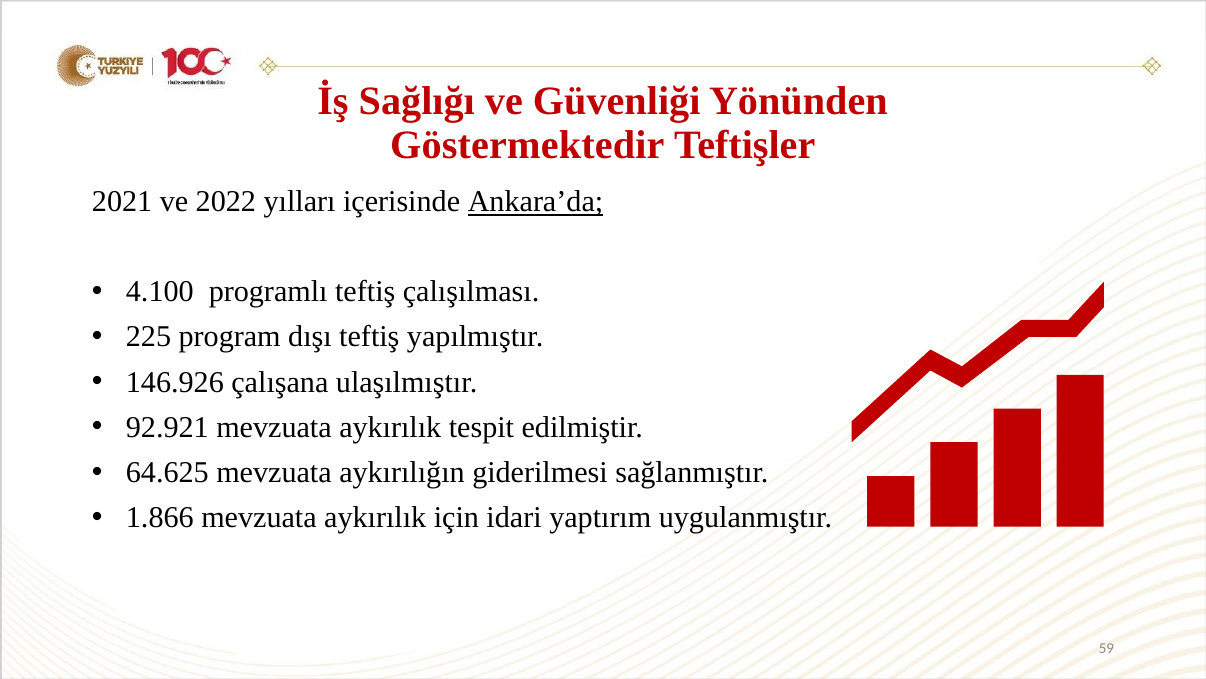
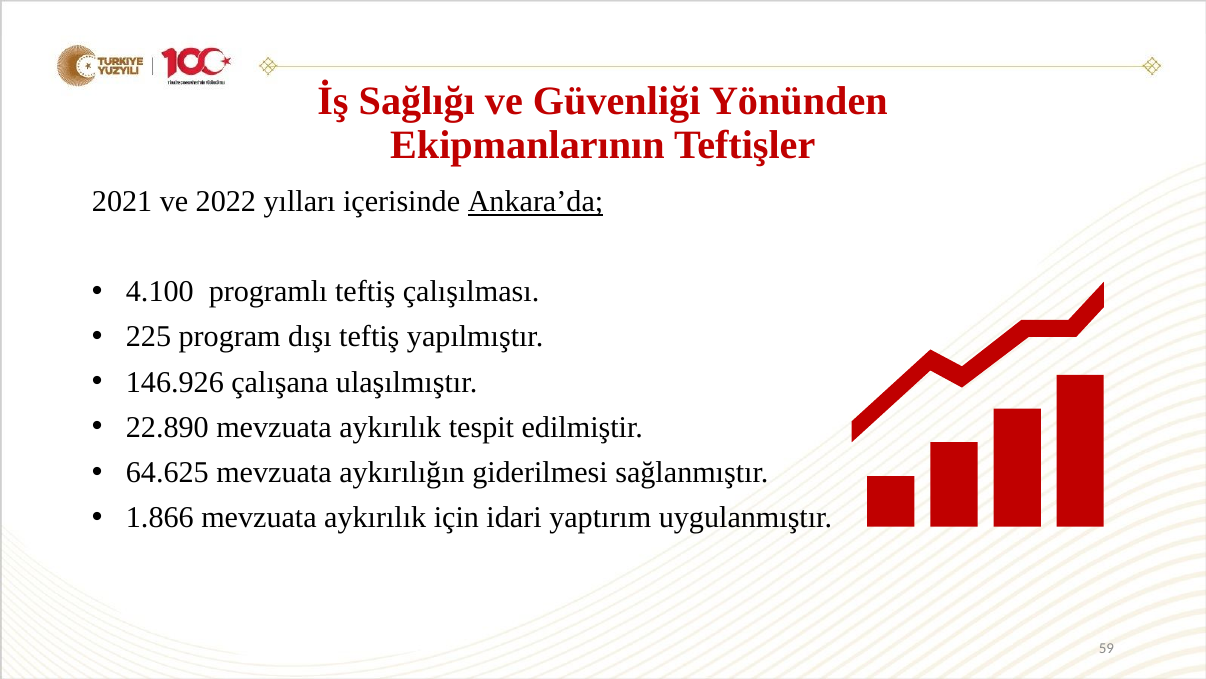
Göstermektedir: Göstermektedir -> Ekipmanlarının (527, 145)
92.921: 92.921 -> 22.890 (167, 427)
